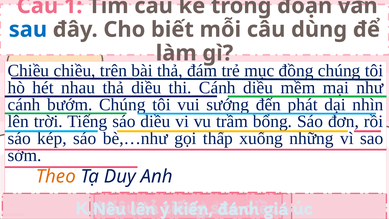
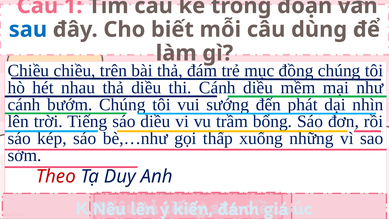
Theo colour: orange -> red (56, 176)
